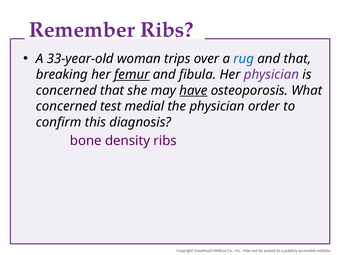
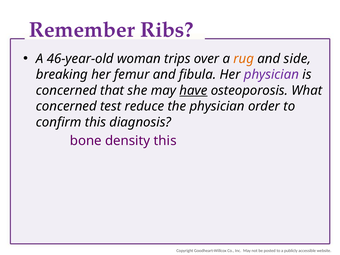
33-year-old: 33-year-old -> 46-year-old (80, 59)
rug colour: blue -> orange (244, 59)
and that: that -> side (297, 59)
femur underline: present -> none (132, 75)
medial: medial -> reduce (144, 106)
density ribs: ribs -> this (165, 141)
